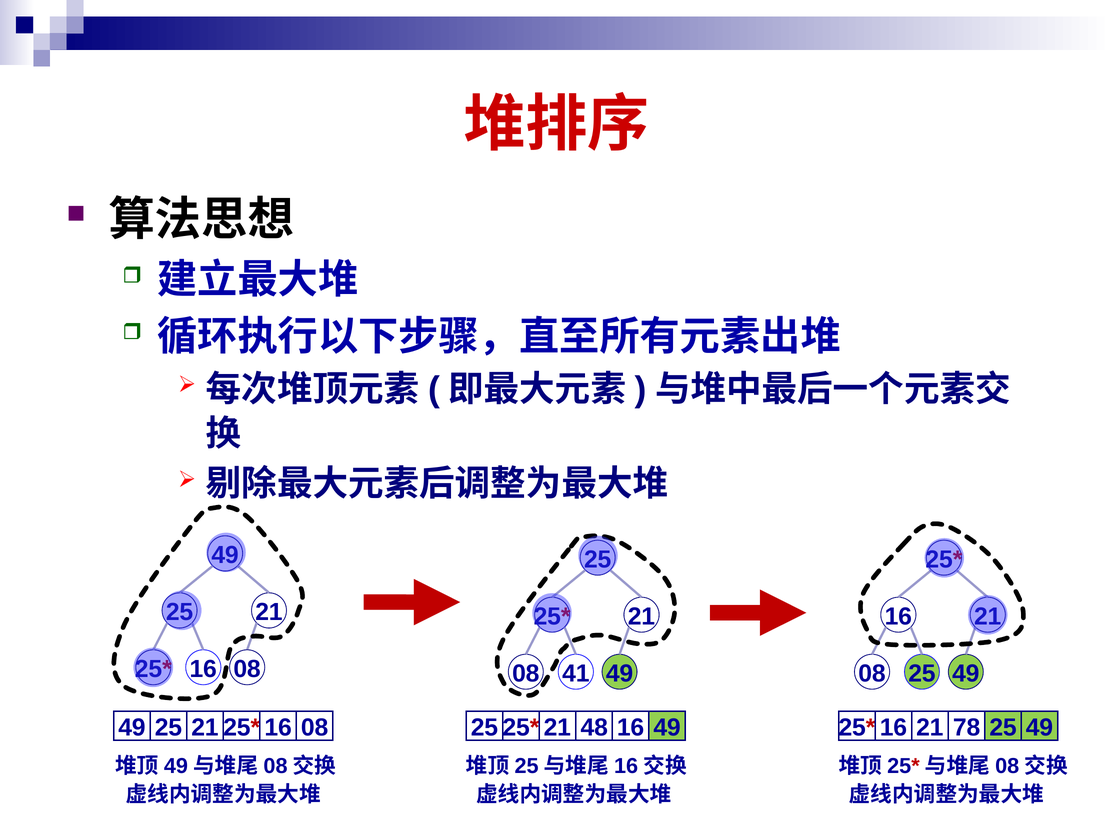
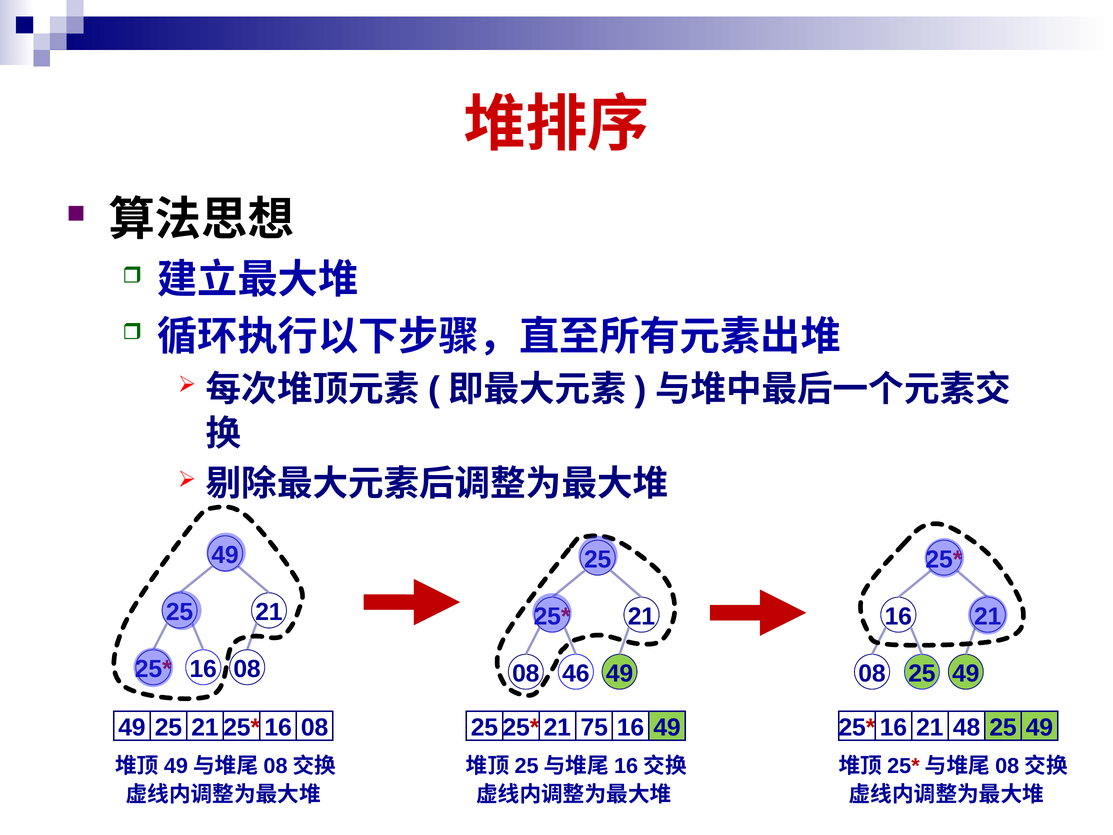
41: 41 -> 46 (576, 673)
48: 48 -> 75 (594, 727)
78: 78 -> 48 (967, 727)
